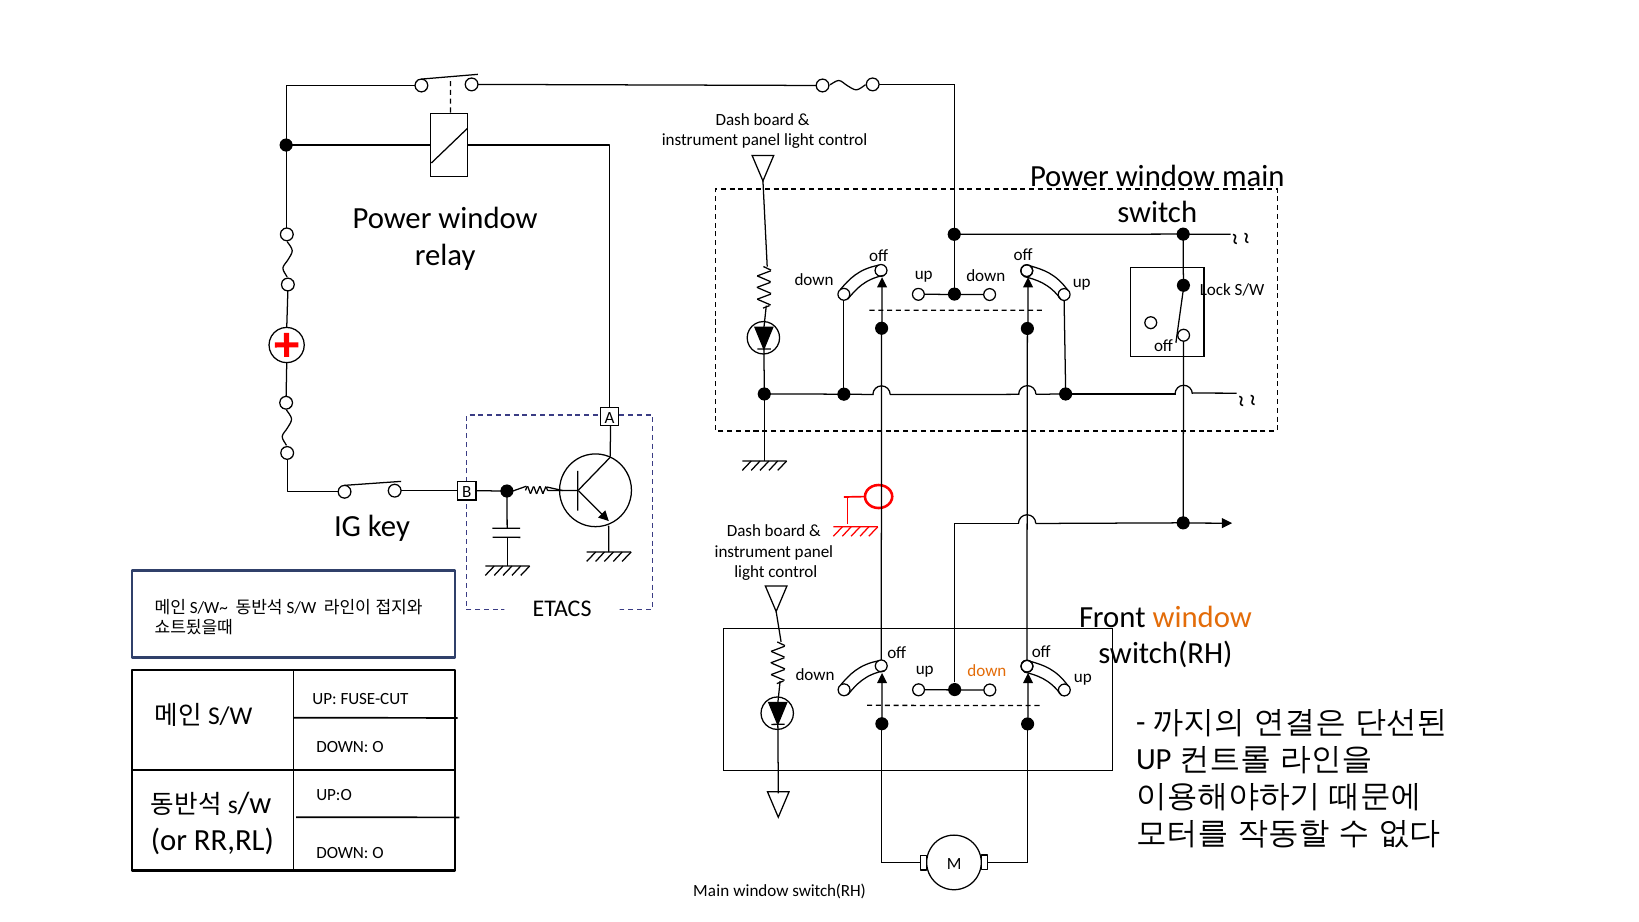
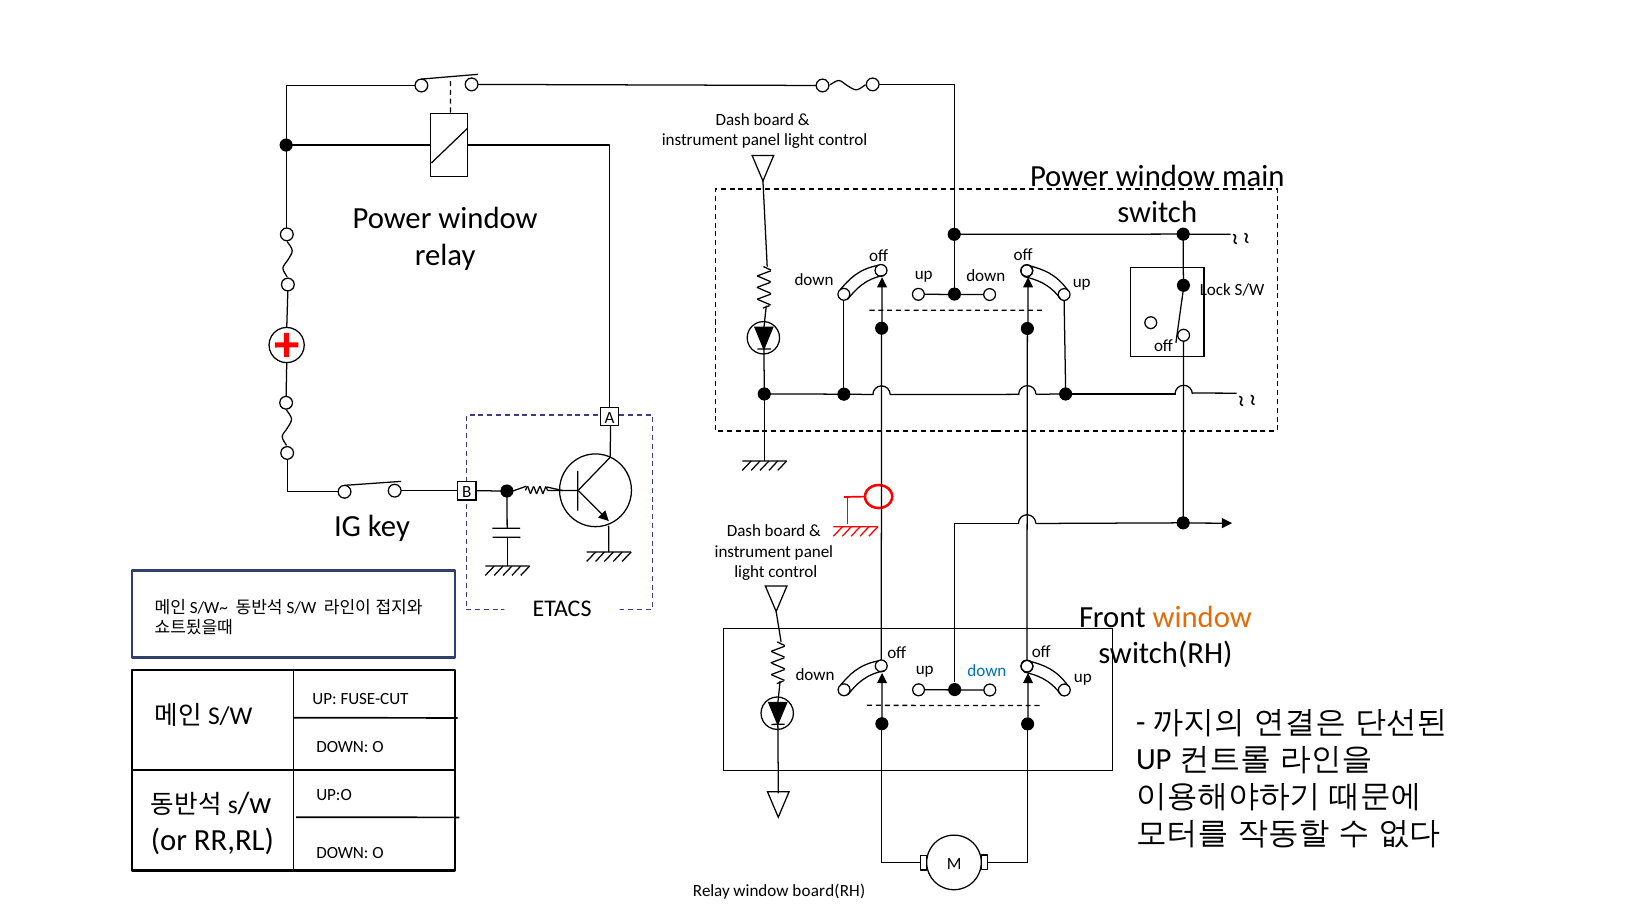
down colour: orange -> blue (987, 671)
Main: Main -> Relay (711, 891)
switch(RH: switch(RH -> board(RH (829, 891)
